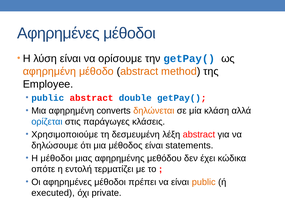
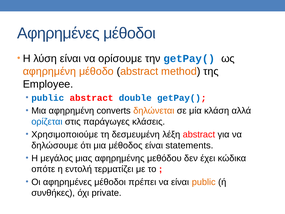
Η μέθοδοι: μέθοδοι -> μεγάλος (57, 158)
executed: executed -> συνθήκες (53, 193)
